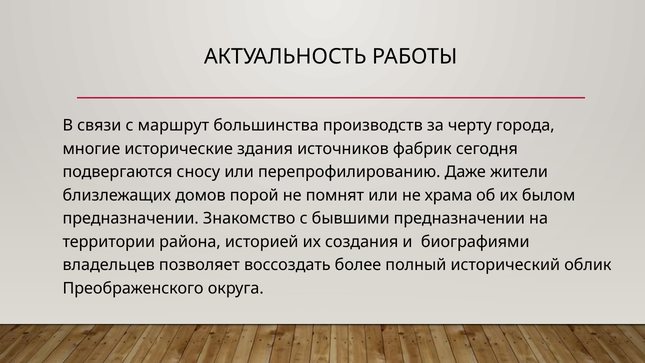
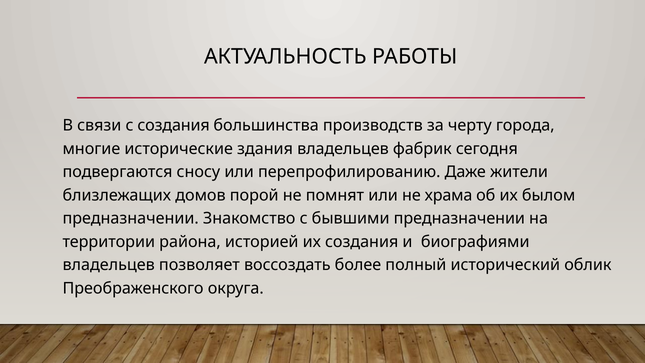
с маршрут: маршрут -> создания (174, 126)
здания источников: источников -> владельцев (343, 149)
